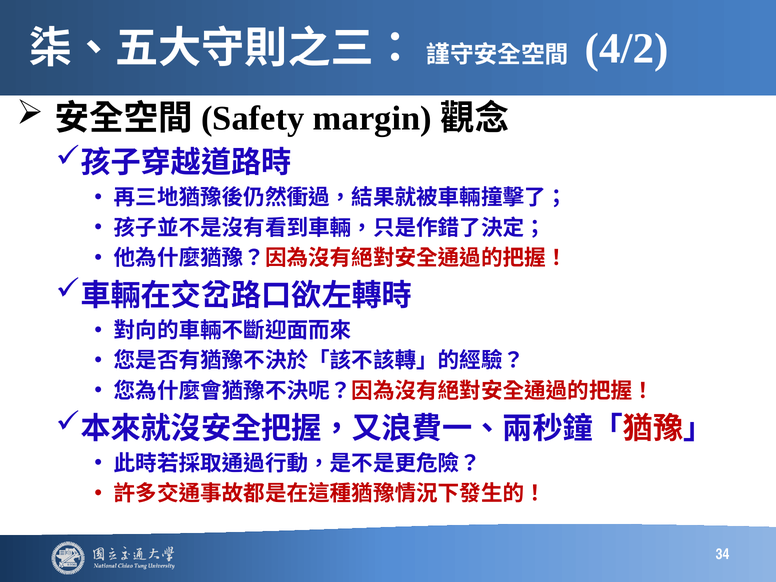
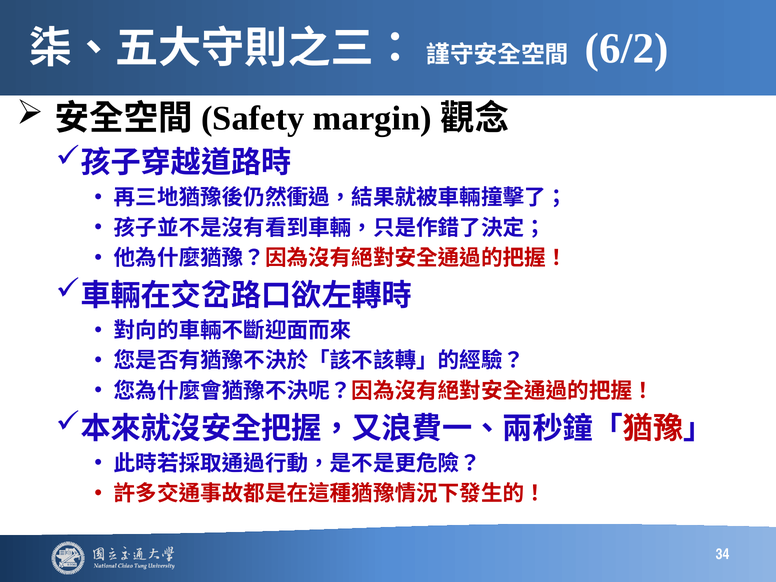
4/2: 4/2 -> 6/2 (627, 49)
